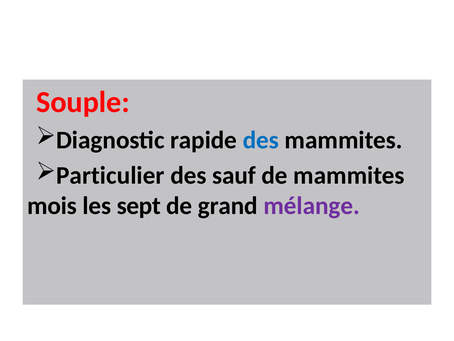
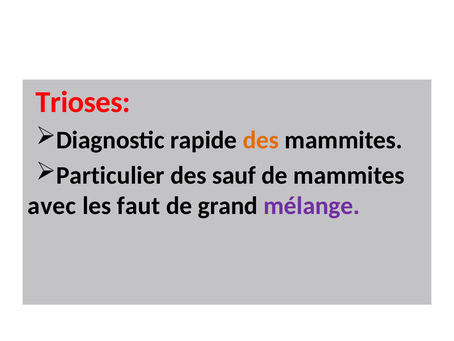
Souple: Souple -> Trioses (83, 102)
des colour: blue -> orange (261, 140)
mois: mois -> avec (52, 205)
sept: sept -> faut (139, 205)
